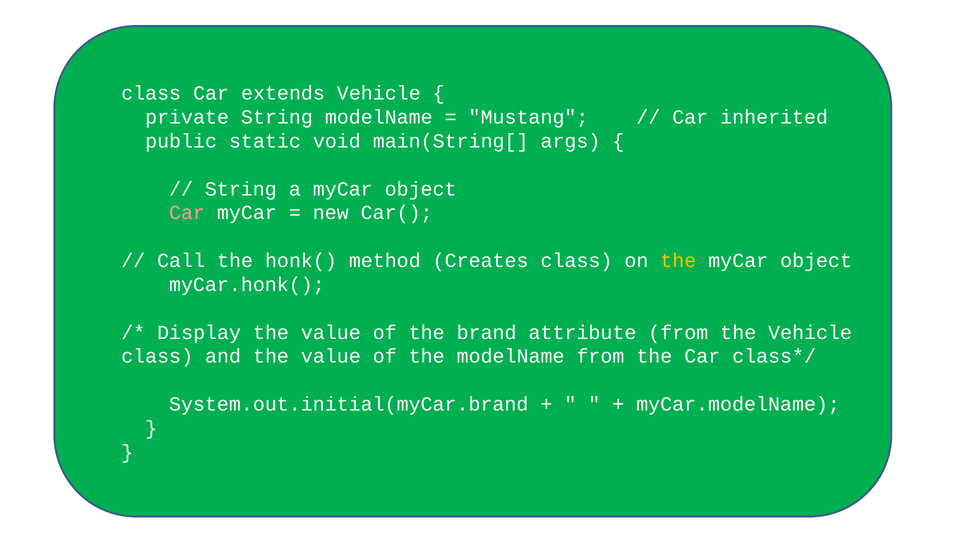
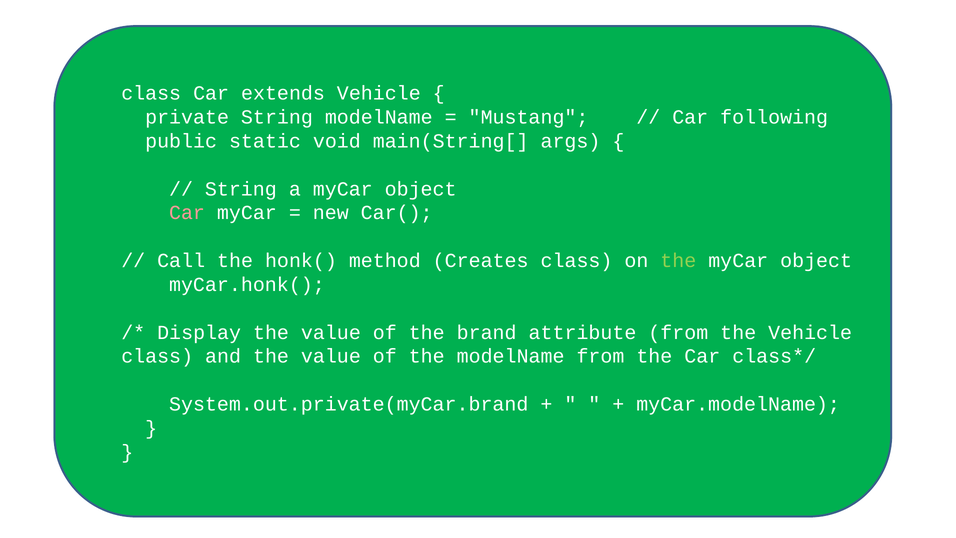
inherited: inherited -> following (774, 117)
the colour: yellow -> light green (678, 261)
System.out.initial(myCar.brand: System.out.initial(myCar.brand -> System.out.private(myCar.brand (349, 404)
